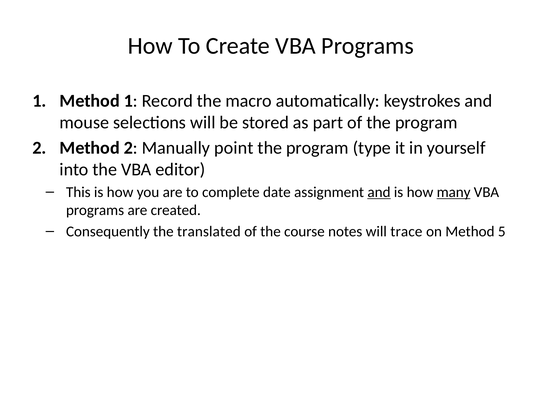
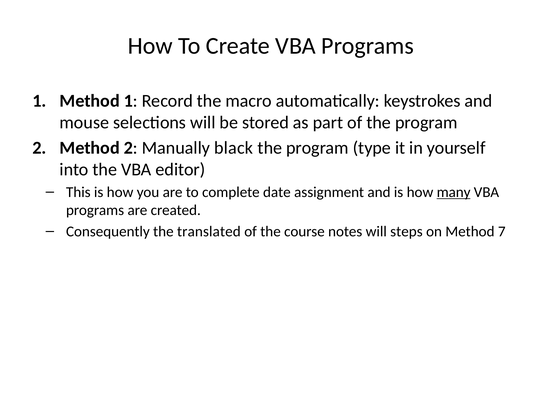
point: point -> black (234, 148)
and underline: present -> none (379, 192)
trace: trace -> steps (406, 231)
5: 5 -> 7 (502, 231)
